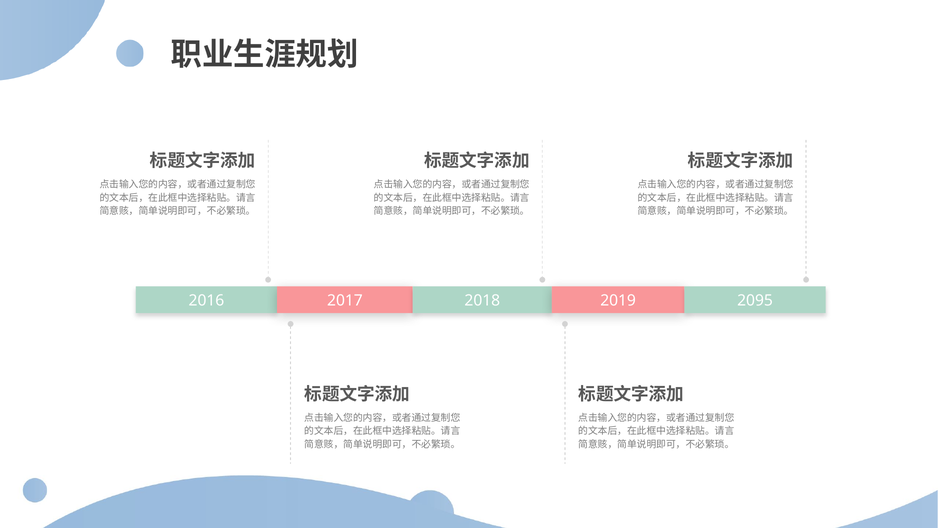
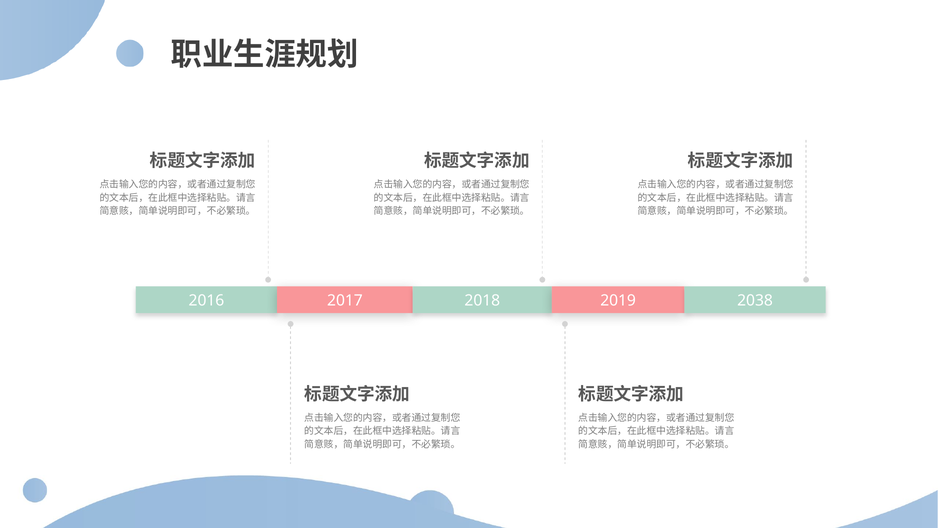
2095: 2095 -> 2038 (755, 301)
